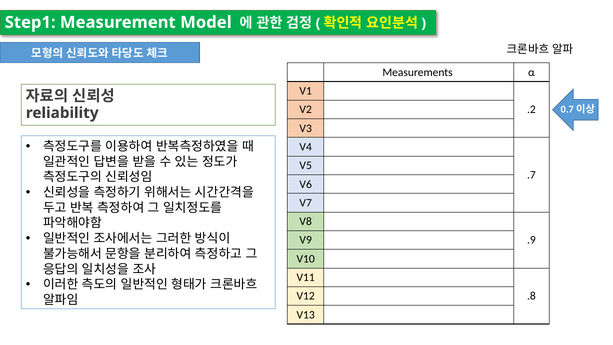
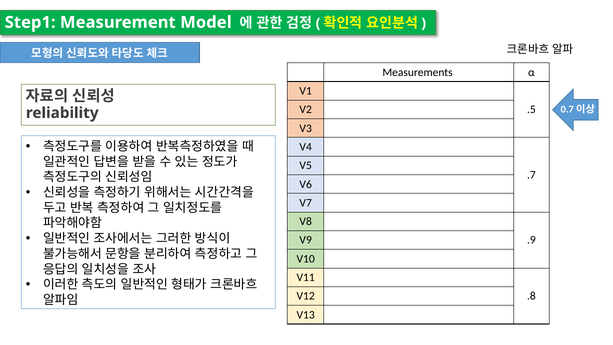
.2: .2 -> .5 (531, 110)
